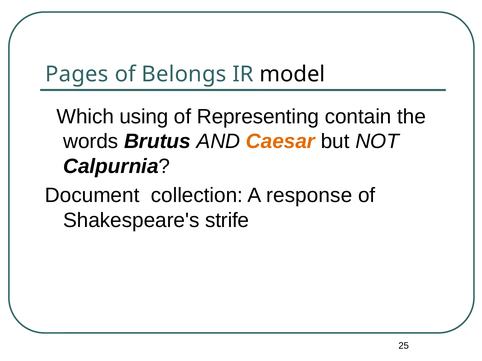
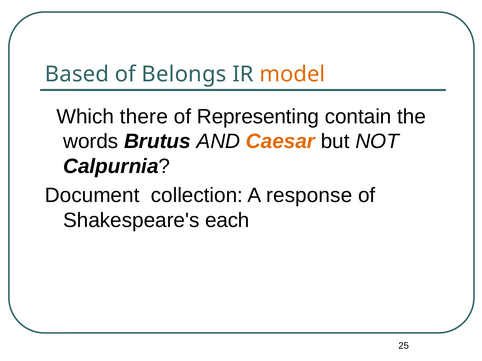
Pages: Pages -> Based (77, 74)
model colour: black -> orange (292, 74)
using: using -> there (144, 117)
strife: strife -> each (227, 221)
